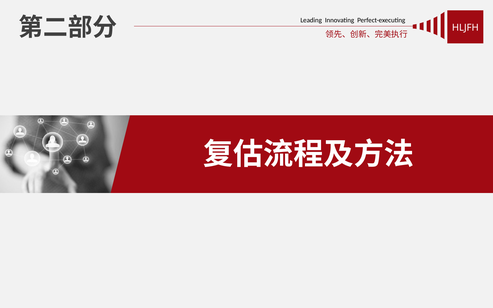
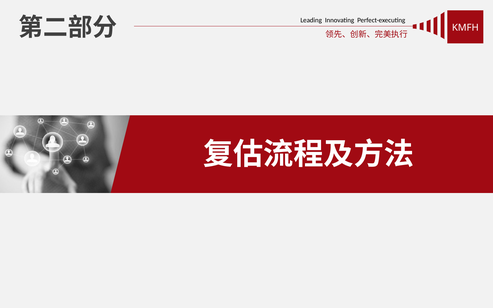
HLJFH: HLJFH -> KMFH (465, 28)
